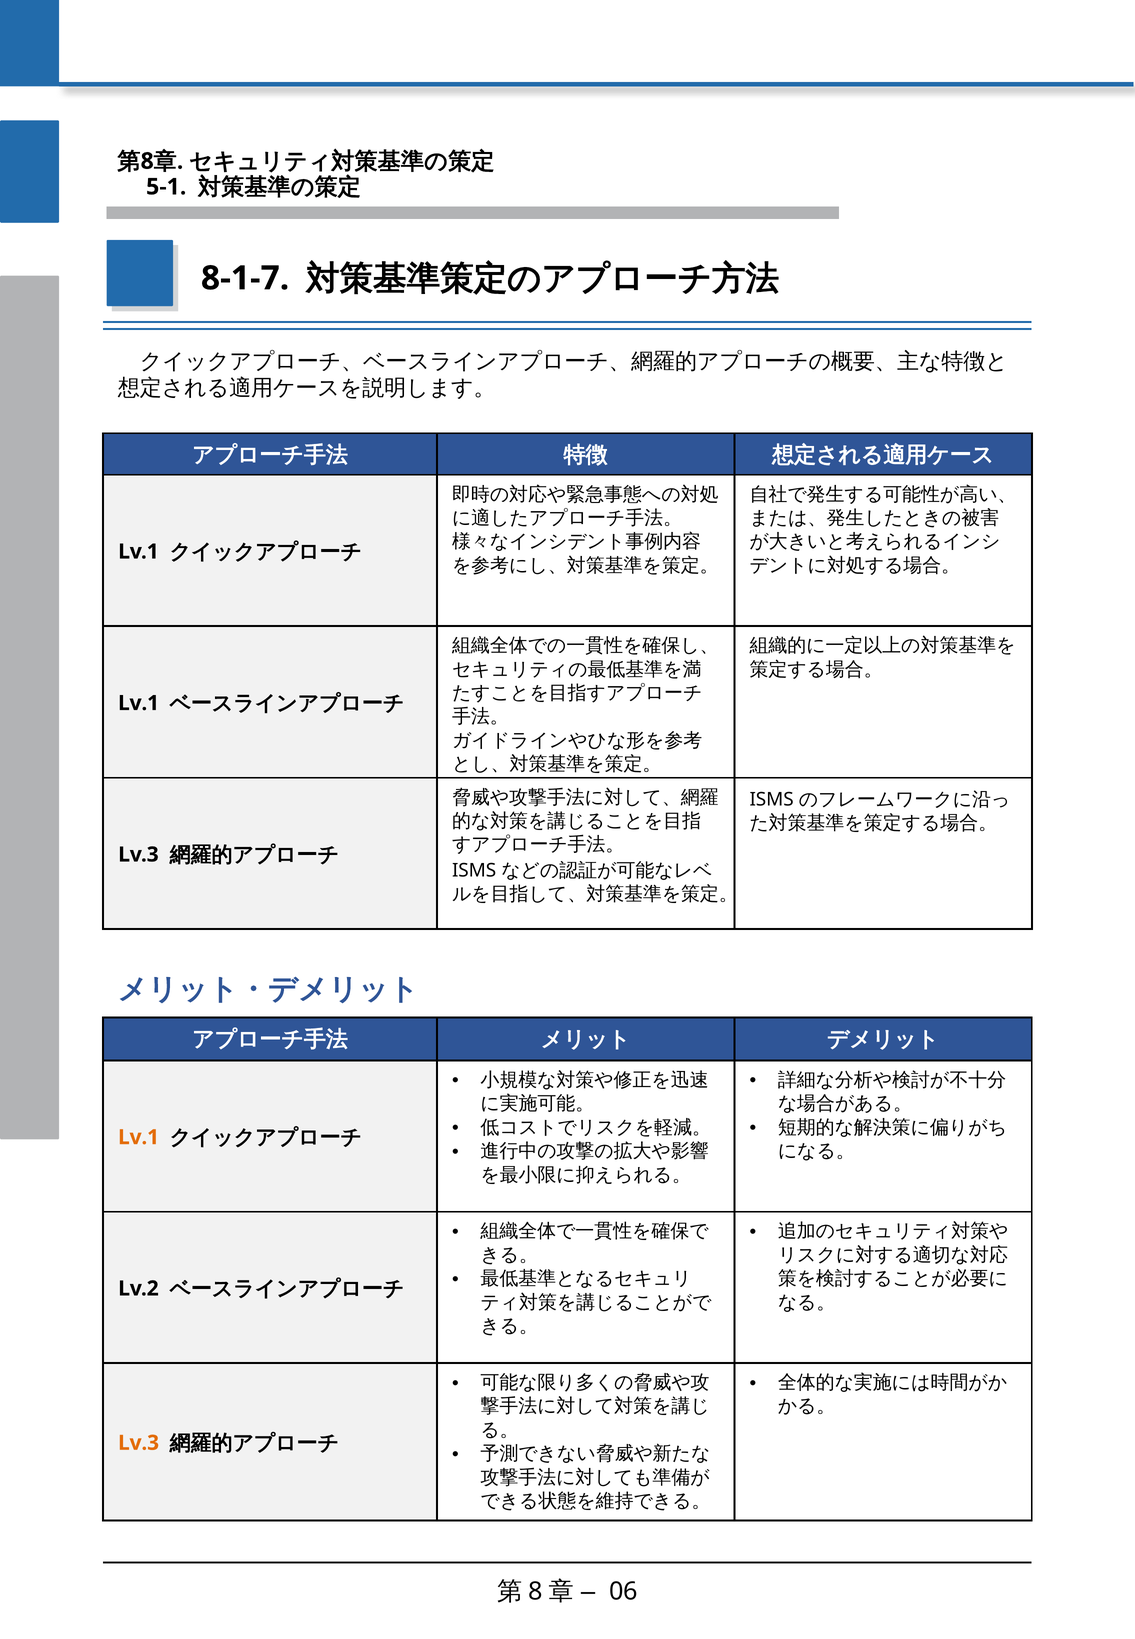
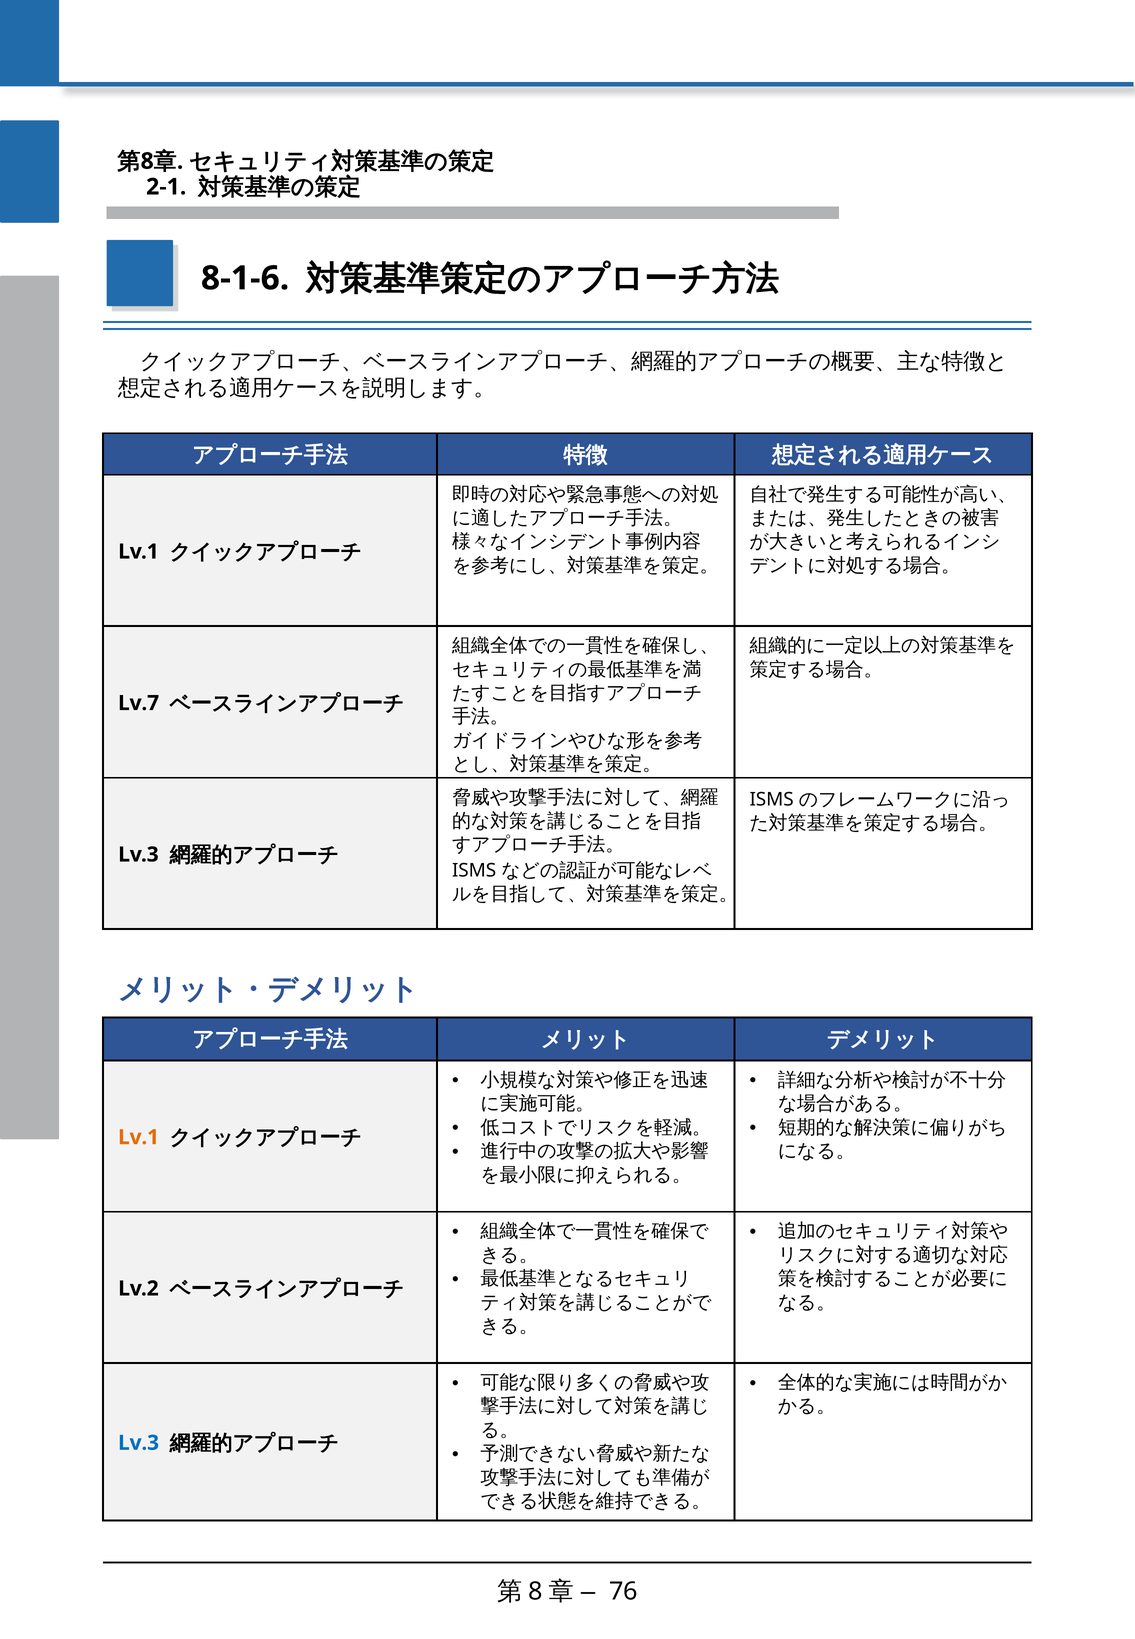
5-1: 5-1 -> 2-1 (166, 187)
8-1-7: 8-1-7 -> 8-1-6 (245, 278)
Lv.1: Lv.1 -> Lv.7 (139, 703)
Lv.3 colour: orange -> blue (139, 1443)
06: 06 -> 76 (623, 1592)
